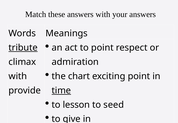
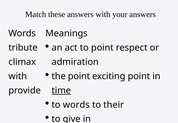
tribute underline: present -> none (23, 48)
the chart: chart -> point (79, 76)
to lesson: lesson -> words (76, 105)
seed: seed -> their (114, 105)
